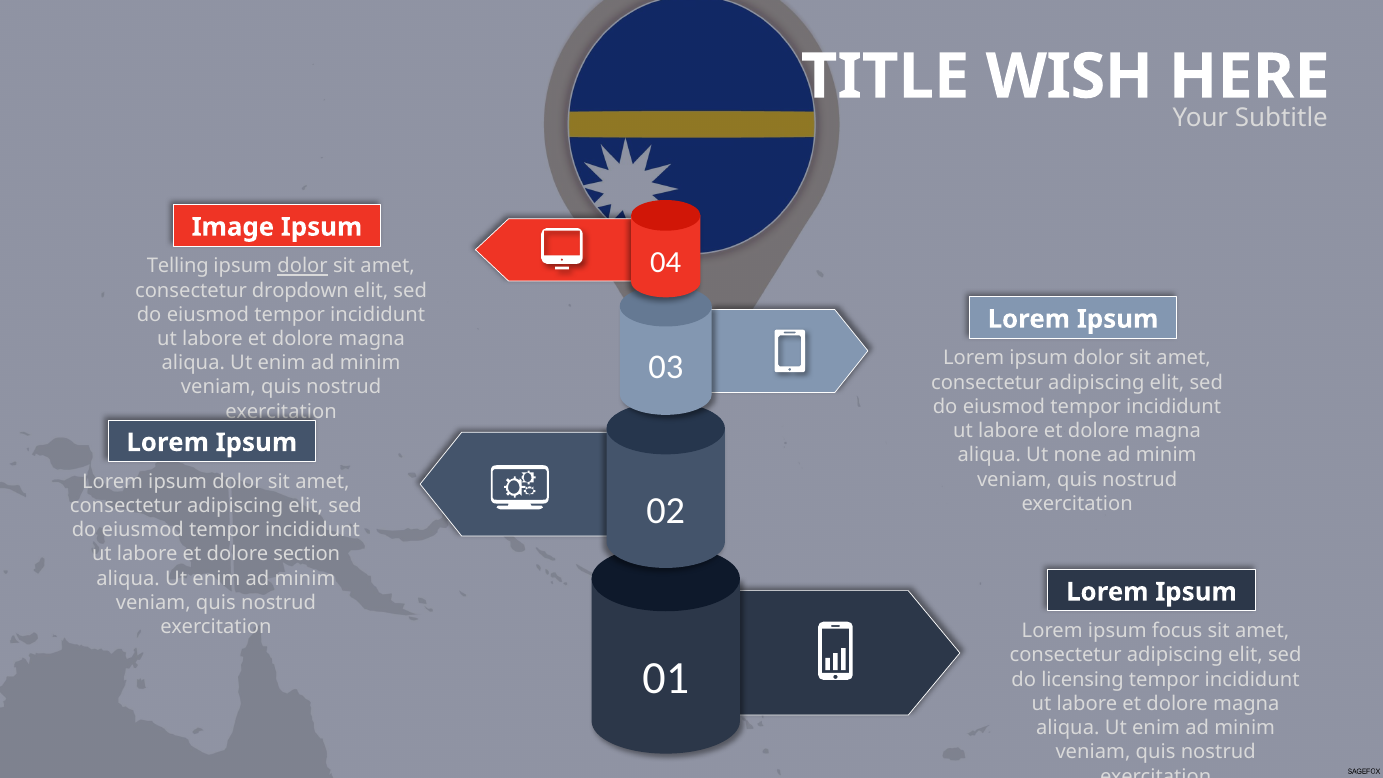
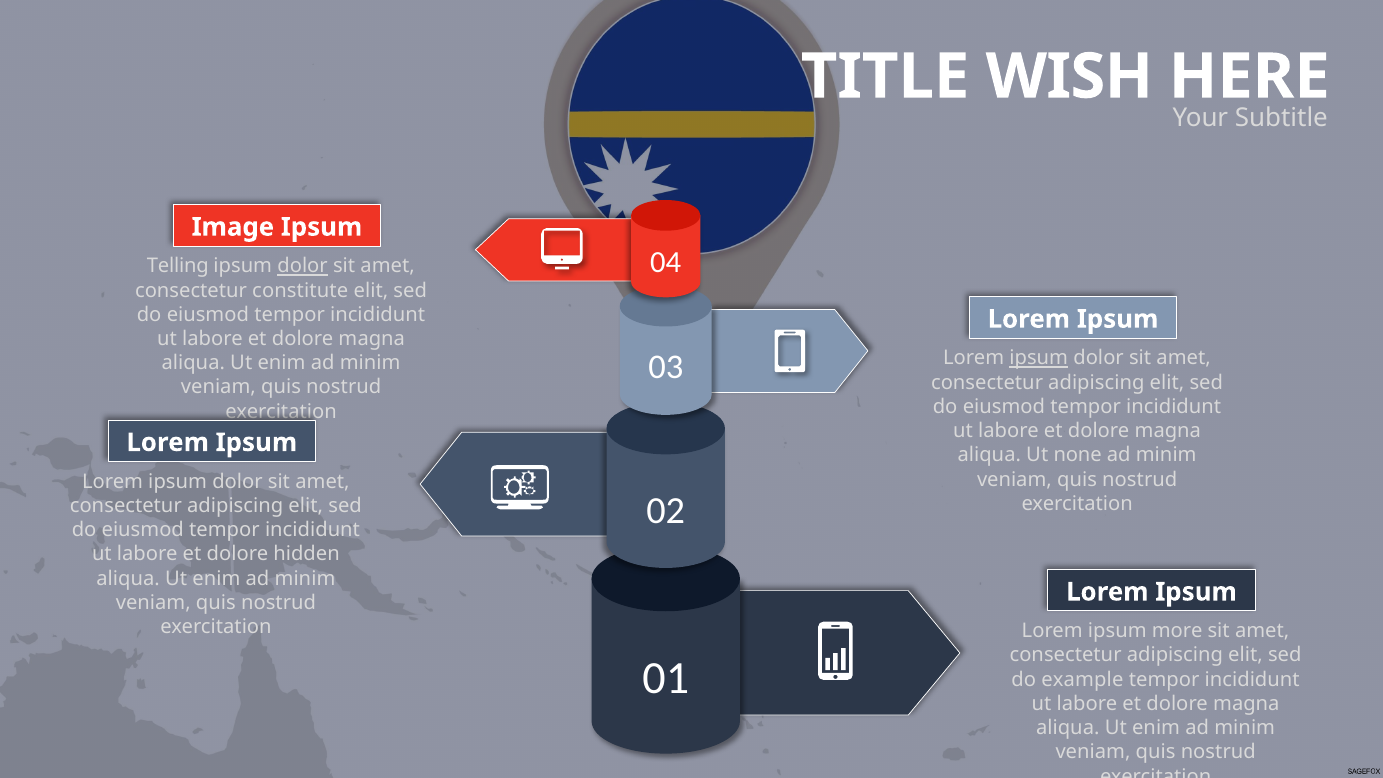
dropdown: dropdown -> constitute (300, 290)
ipsum underline: none -> present (1039, 358)
section: section -> hidden (307, 554)
focus: focus -> more (1177, 631)
licensing: licensing -> example (1082, 679)
